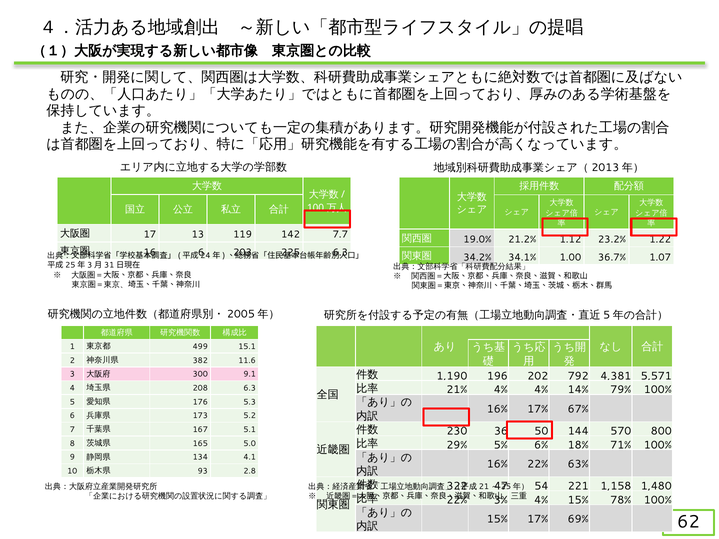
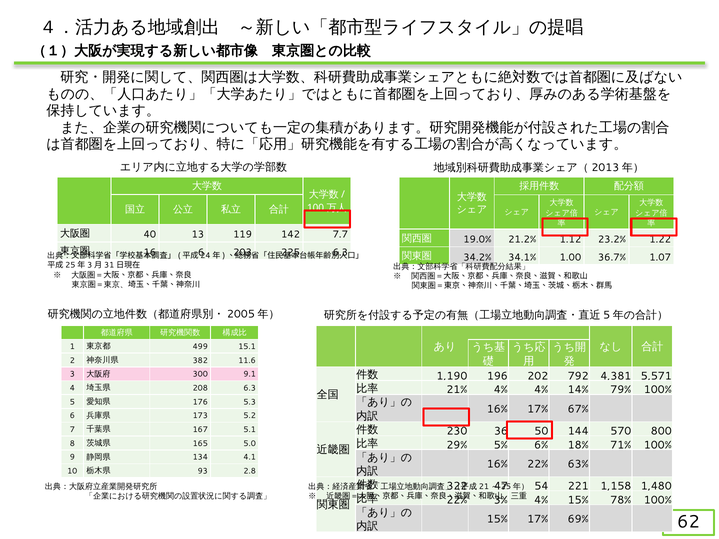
17: 17 -> 40 (150, 235)
